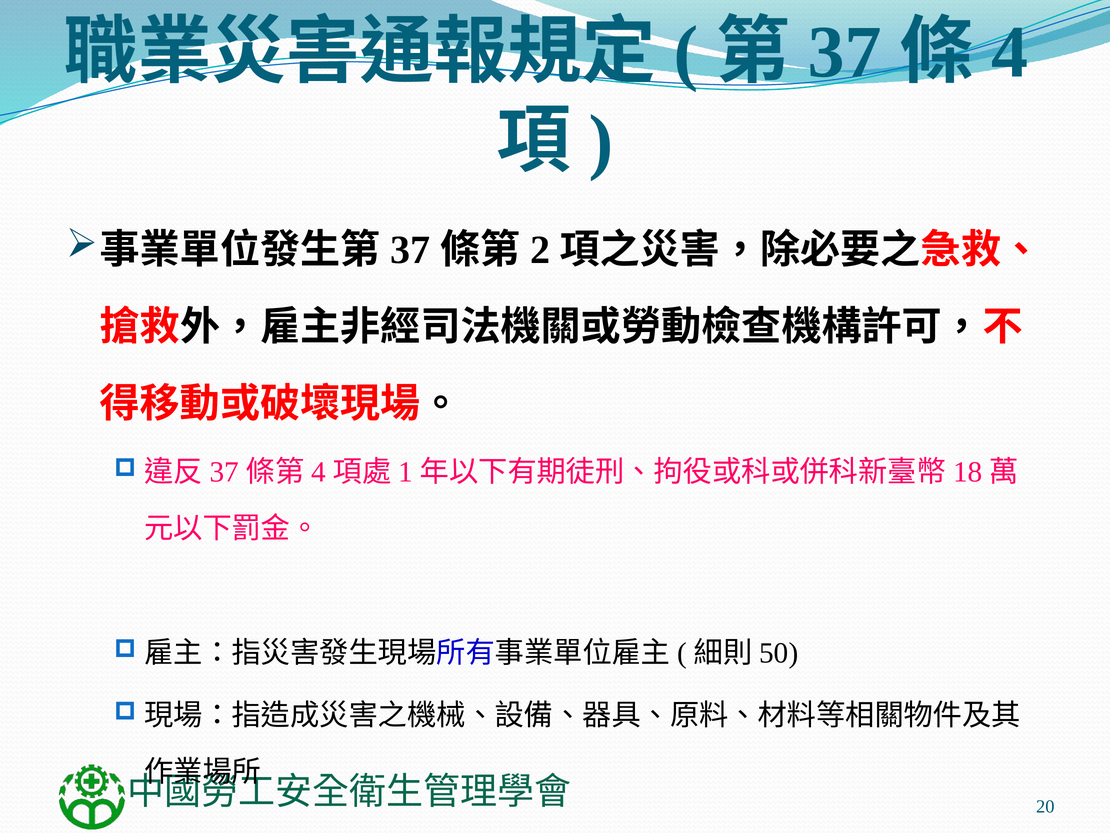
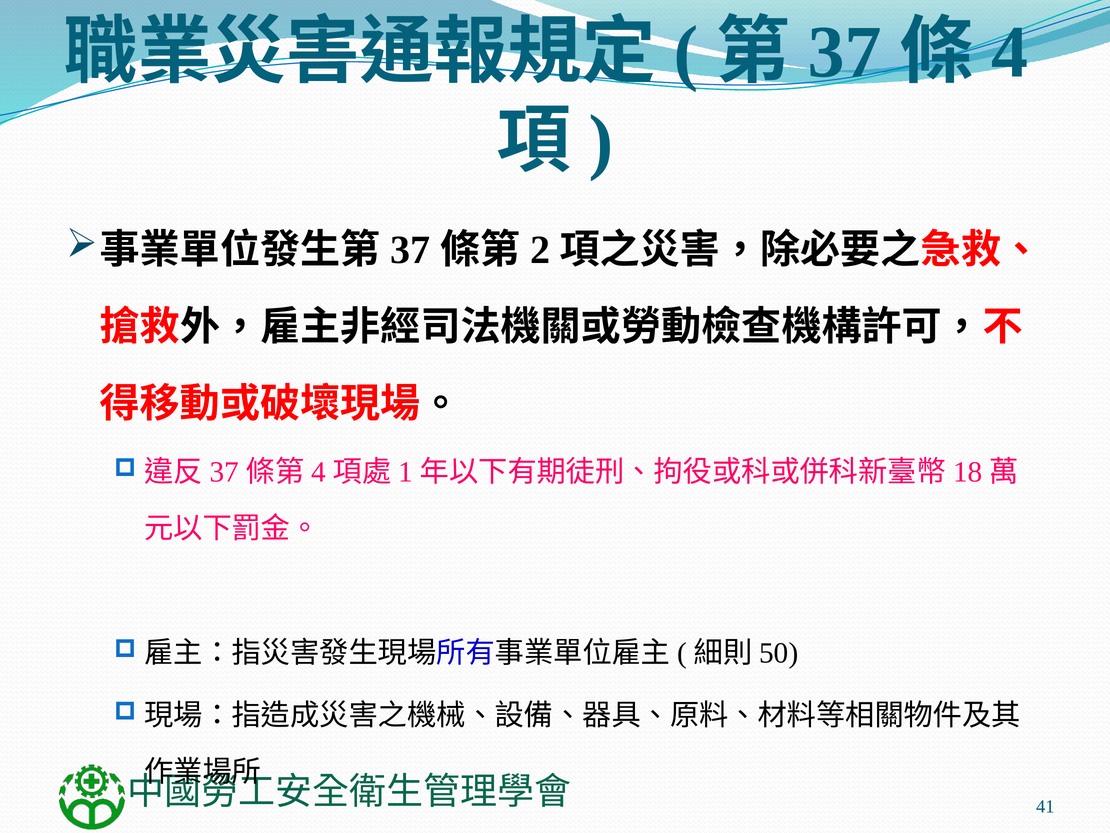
20: 20 -> 41 (1045, 806)
